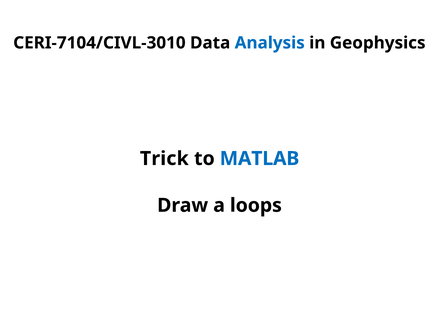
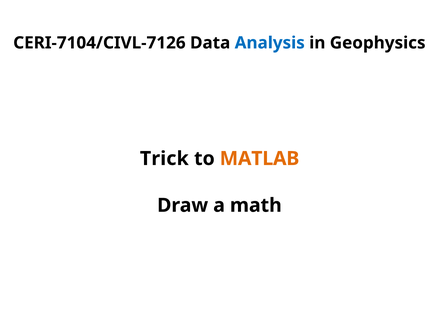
CERI-7104/CIVL-3010: CERI-7104/CIVL-3010 -> CERI-7104/CIVL-7126 (99, 43)
MATLAB colour: blue -> orange (260, 159)
loops: loops -> math (256, 206)
